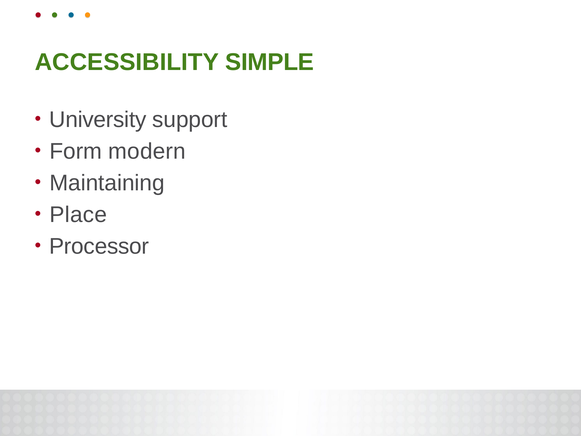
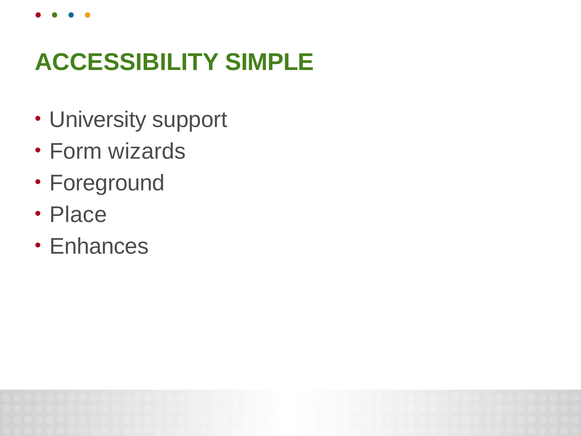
modern: modern -> wizards (147, 151)
Maintaining: Maintaining -> Foreground (107, 183)
Processor: Processor -> Enhances (99, 246)
